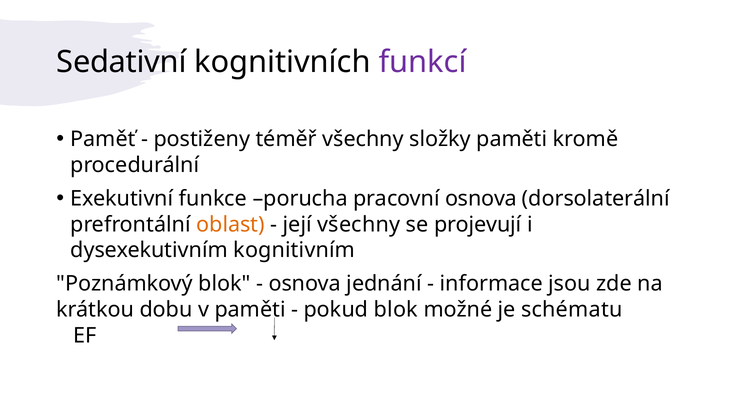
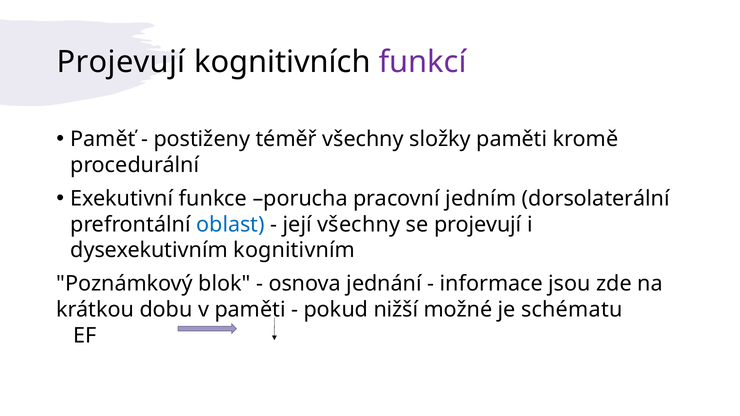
Sedativní: Sedativní -> Projevují (121, 62)
pracovní osnova: osnova -> jedním (481, 199)
oblast colour: orange -> blue (230, 225)
pokud blok: blok -> nižší (396, 310)
